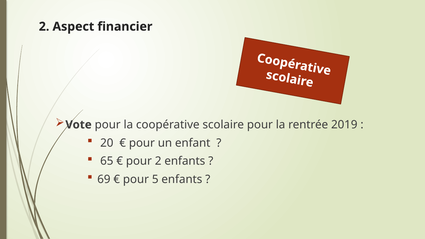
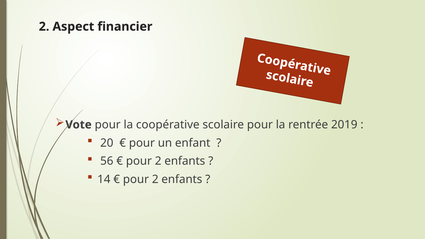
65: 65 -> 56 (107, 161)
69: 69 -> 14 (104, 179)
5: 5 -> 2 (155, 179)
